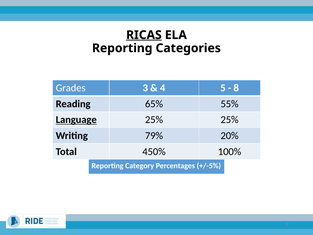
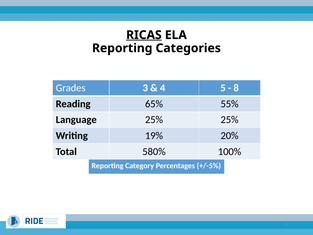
Language underline: present -> none (76, 120)
79%: 79% -> 19% (154, 136)
450%: 450% -> 580% (154, 151)
